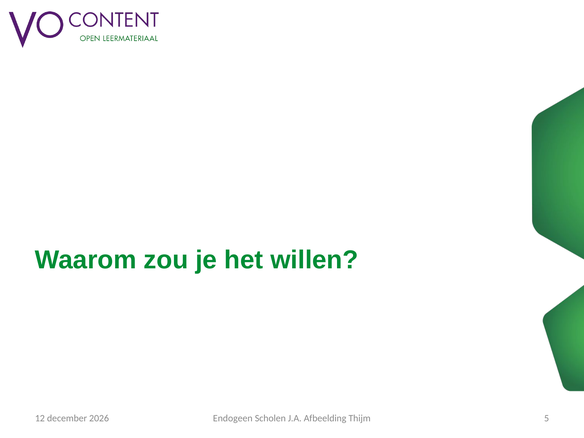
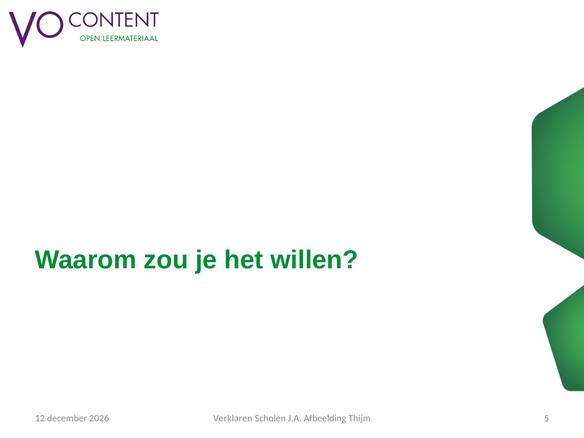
Endogeen: Endogeen -> Verklaren (233, 418)
